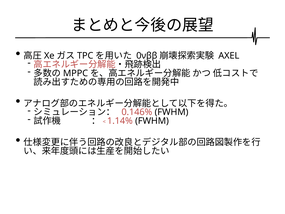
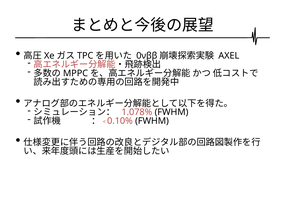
0.146%: 0.146% -> 1.078% (137, 112)
1.14%: 1.14% -> 0.10% (120, 121)
